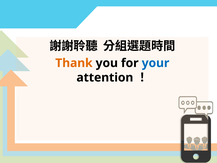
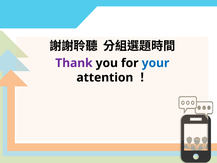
Thank colour: orange -> purple (74, 63)
